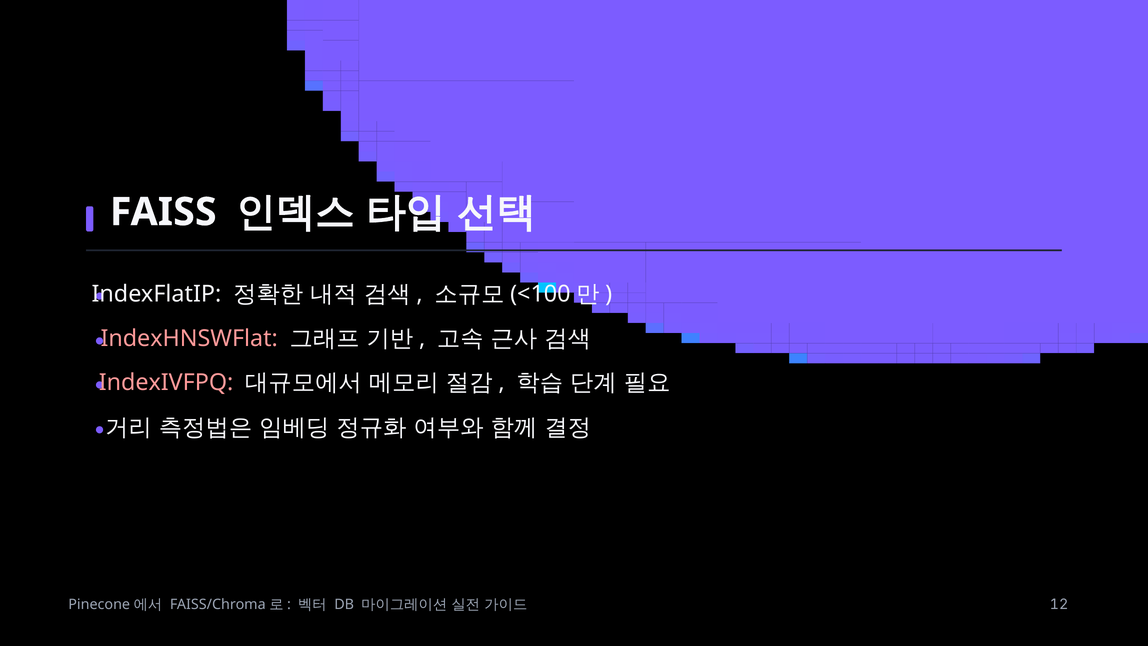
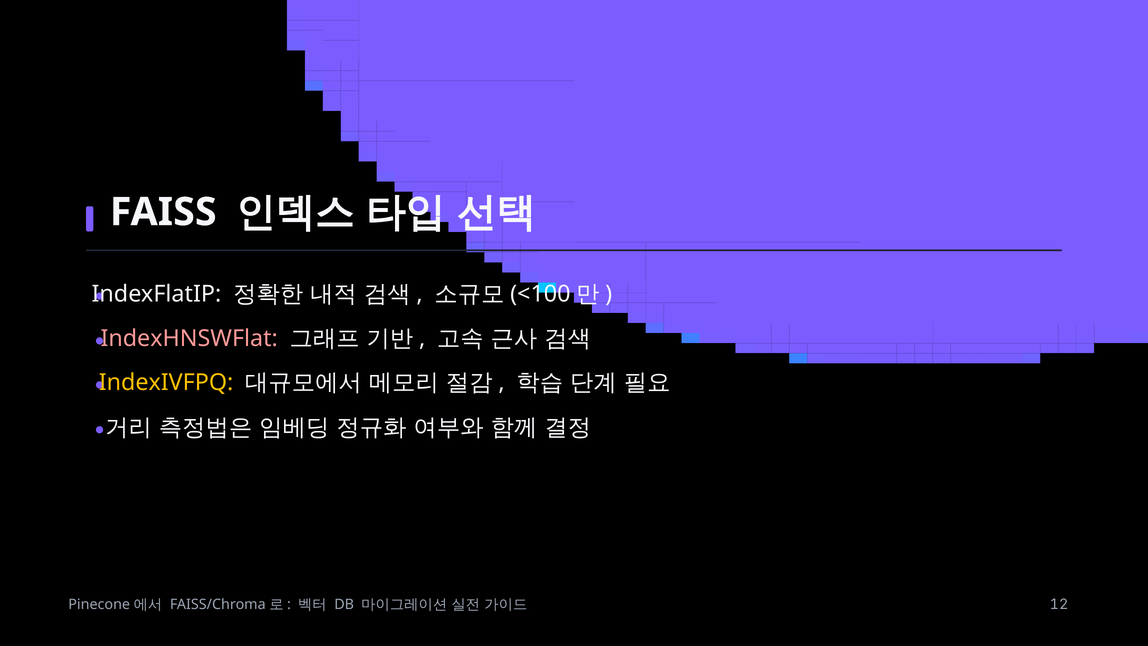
IndexIVFPQ colour: pink -> yellow (166, 383)
